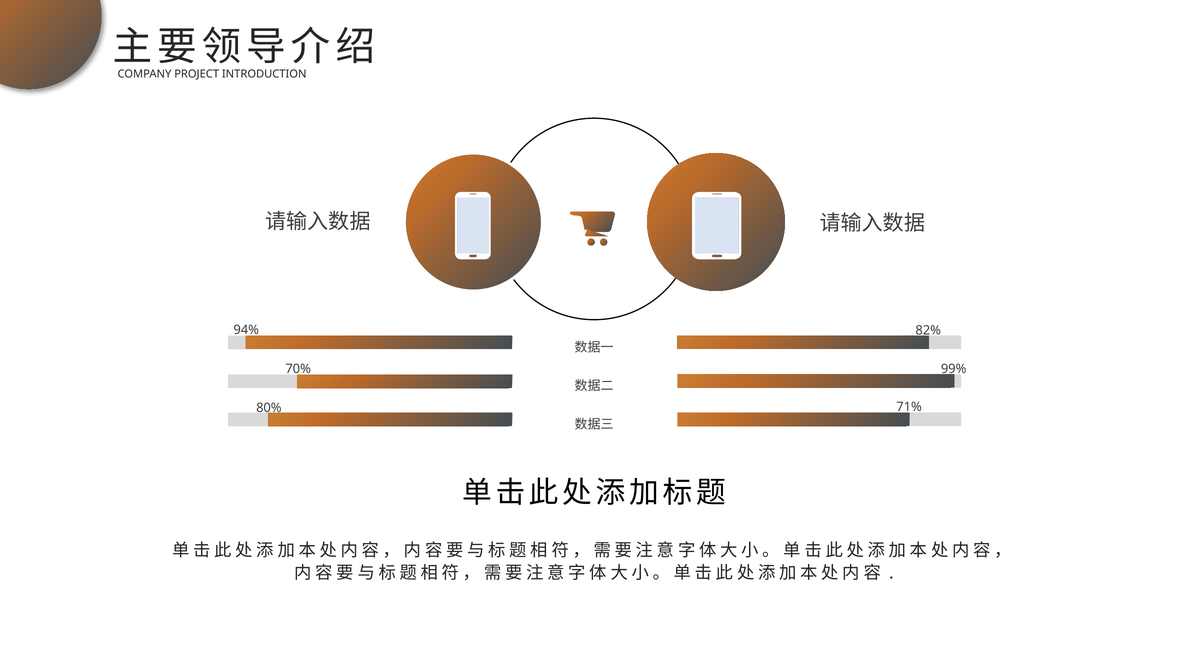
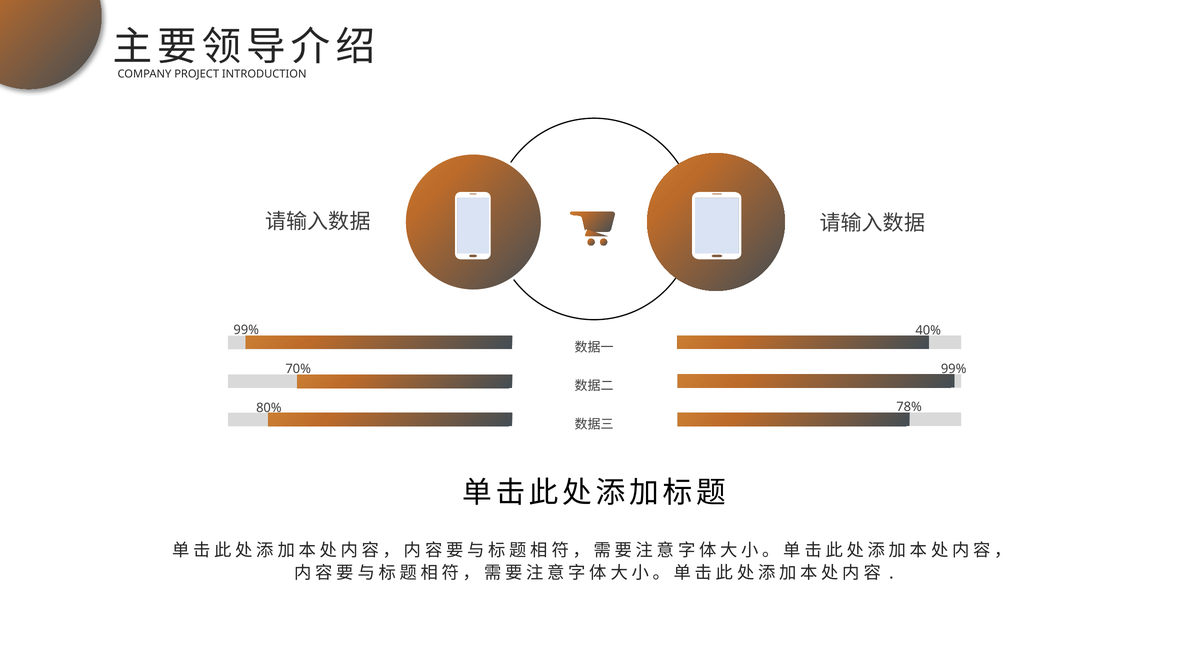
94%: 94% -> 99% (246, 330)
82%: 82% -> 40% (928, 330)
71%: 71% -> 78% (909, 407)
